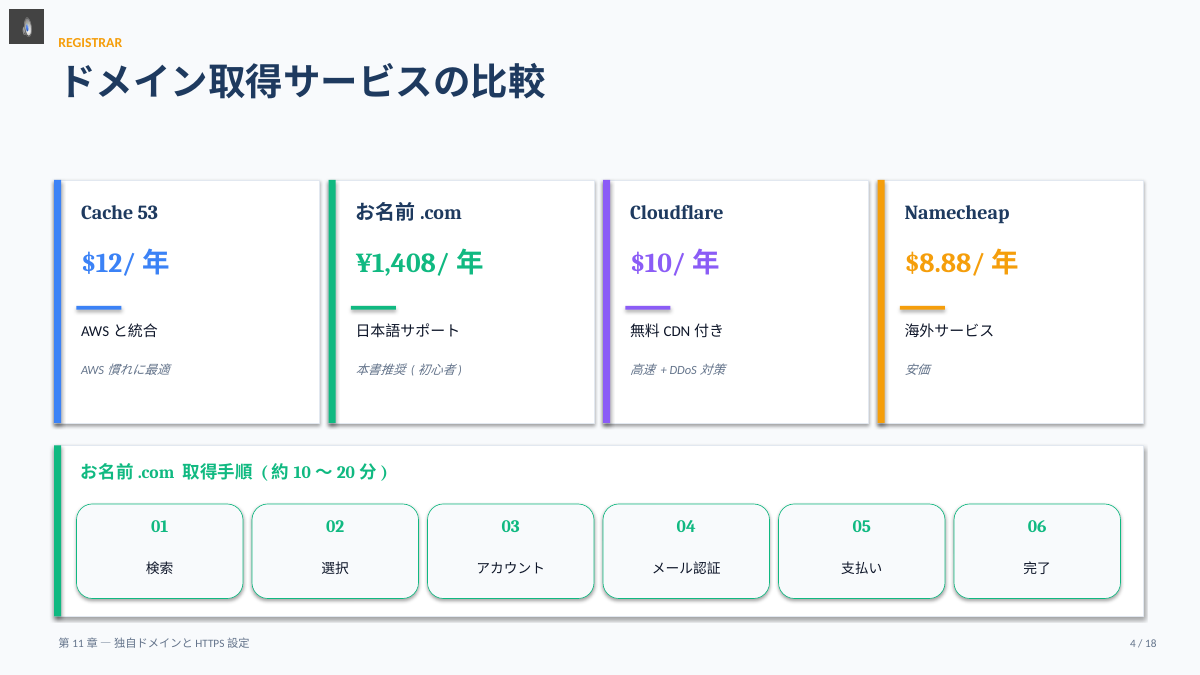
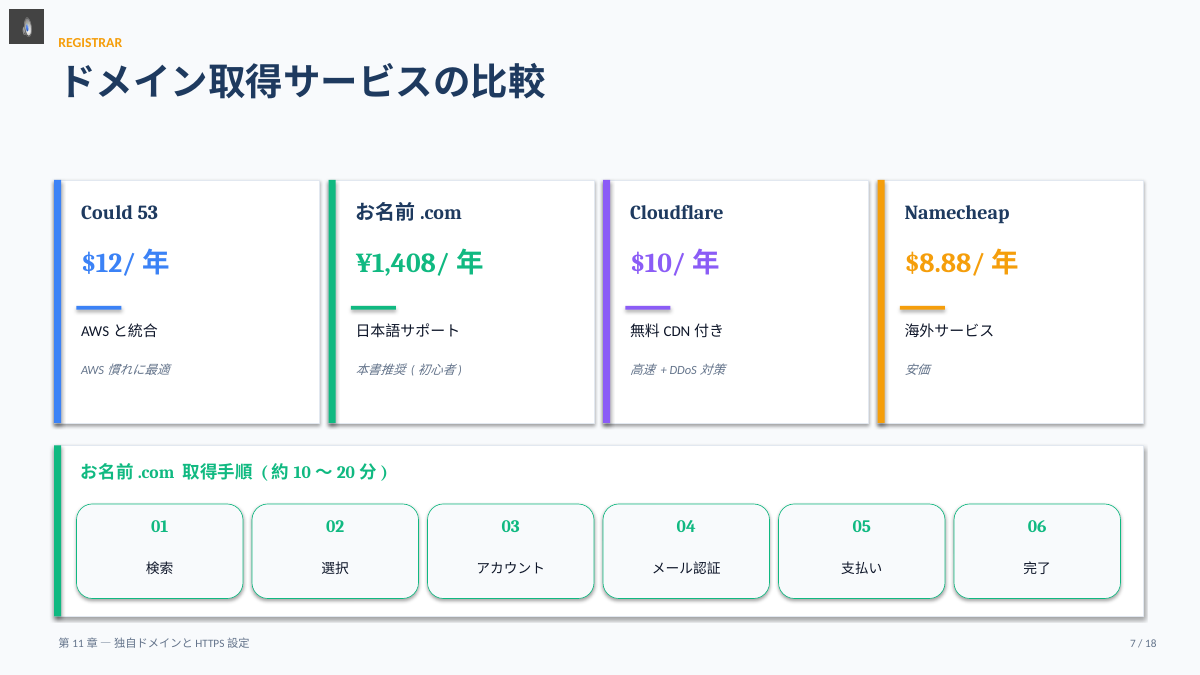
Cache: Cache -> Could (107, 213)
4: 4 -> 7 (1133, 644)
